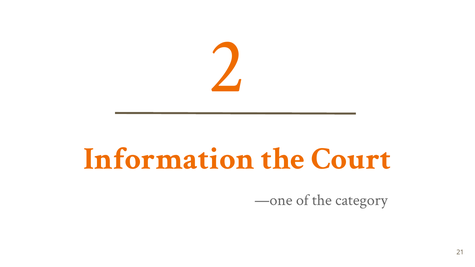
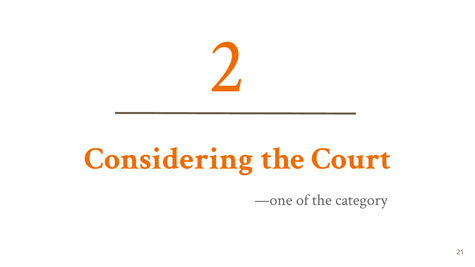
Information: Information -> Considering (169, 159)
